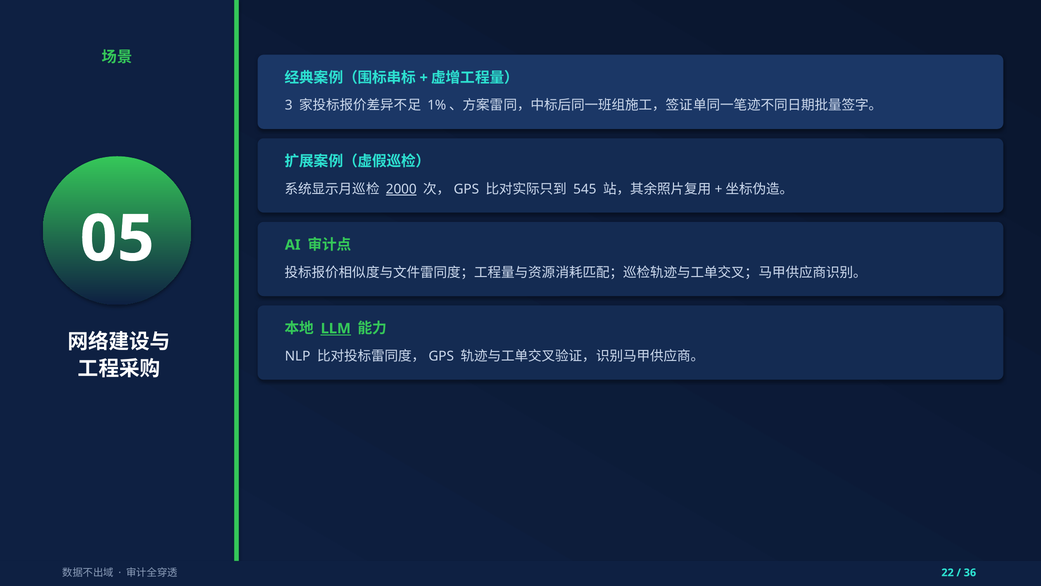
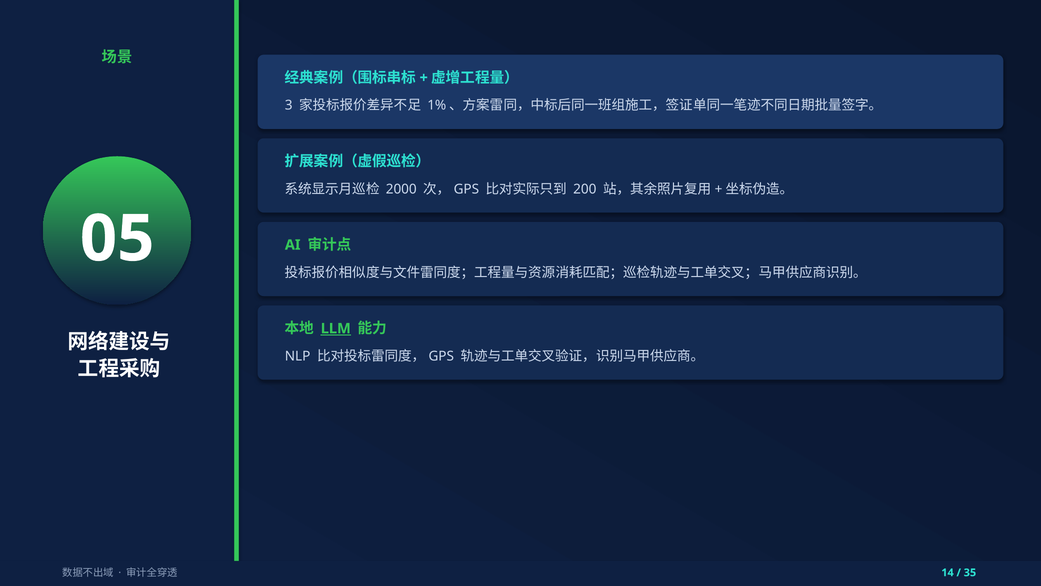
2000 underline: present -> none (401, 189)
545: 545 -> 200 (585, 189)
22: 22 -> 14 (948, 572)
36: 36 -> 35 (970, 572)
